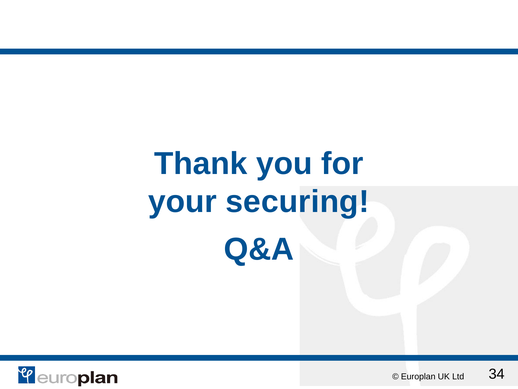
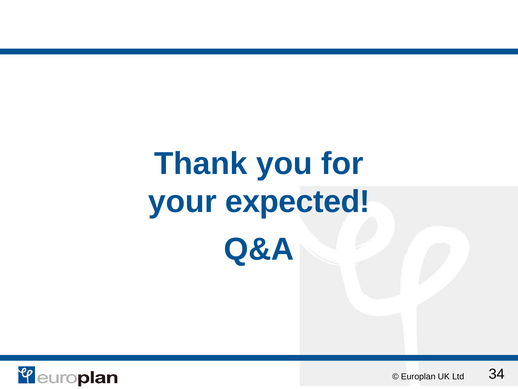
securing: securing -> expected (298, 202)
